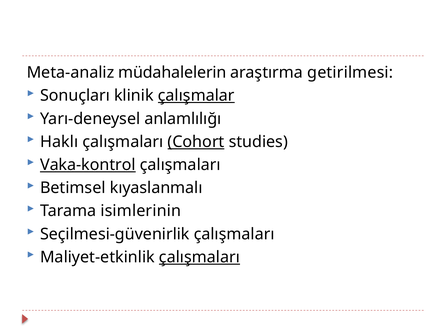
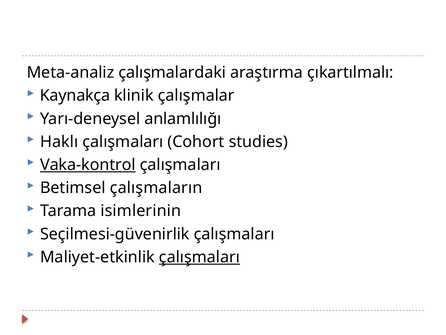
müdahalelerin: müdahalelerin -> çalışmalardaki (172, 72)
getirilmesi: getirilmesi -> çıkartılmalı (350, 72)
Sonuçları: Sonuçları -> Kaynakça (75, 95)
çalışmalar underline: present -> none (196, 95)
Cohort underline: present -> none (196, 142)
kıyaslanmalı: kıyaslanmalı -> çalışmaların (156, 188)
